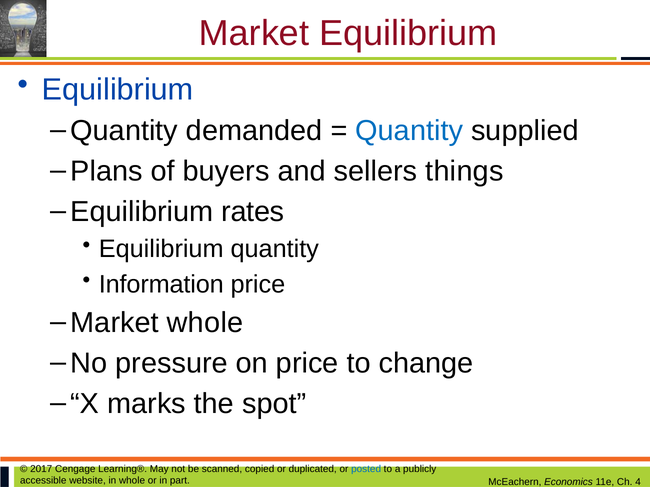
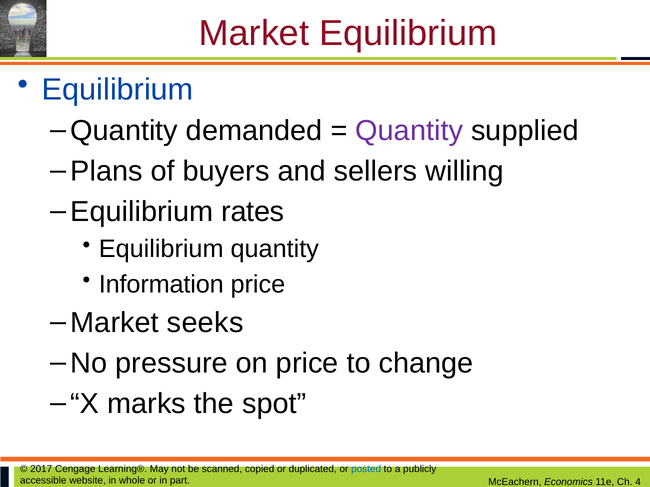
Quantity colour: blue -> purple (409, 131)
things: things -> willing (465, 171)
Market whole: whole -> seeks (205, 323)
